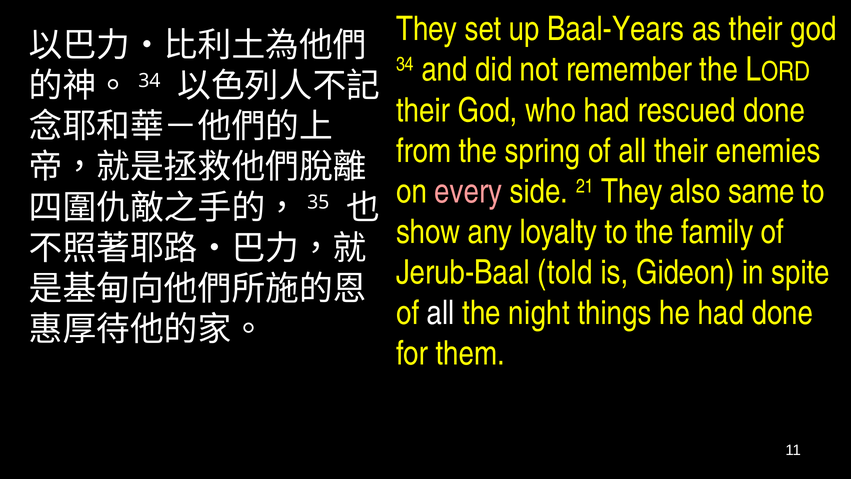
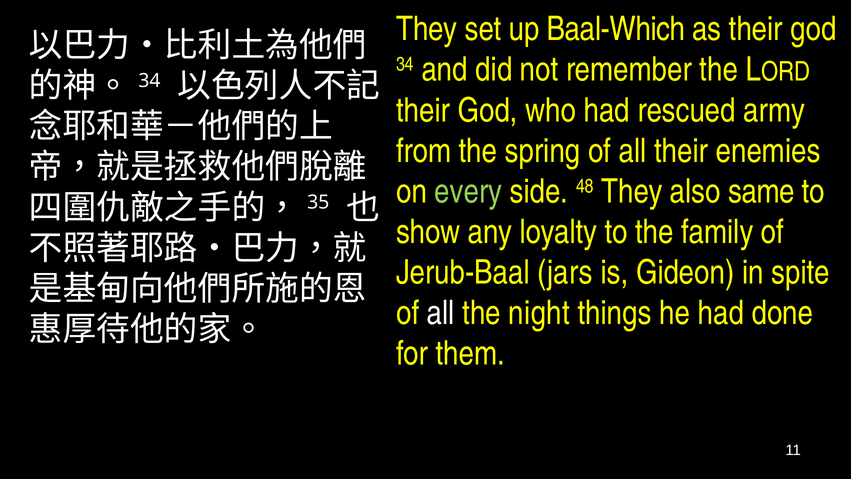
Baal-Years: Baal-Years -> Baal-Which (616, 29)
rescued done: done -> army (774, 110)
every colour: pink -> light green (468, 191)
21: 21 -> 48 (585, 186)
told: told -> jars (565, 272)
